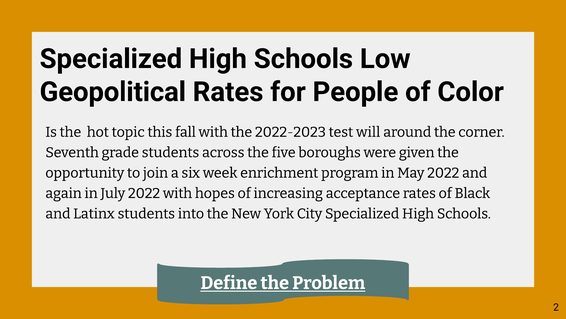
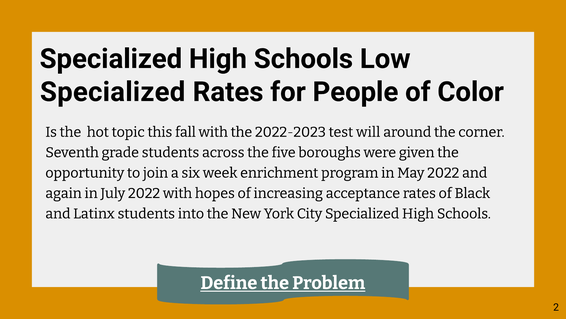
Geopolitical: Geopolitical -> Specialized (113, 92)
